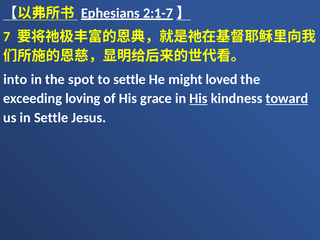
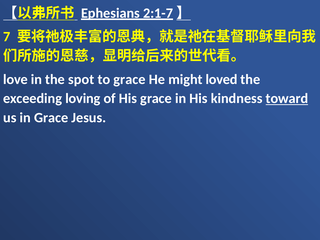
into: into -> love (15, 79)
to settle: settle -> grace (129, 79)
His underline: present -> none (198, 99)
in Settle: Settle -> Grace (51, 118)
